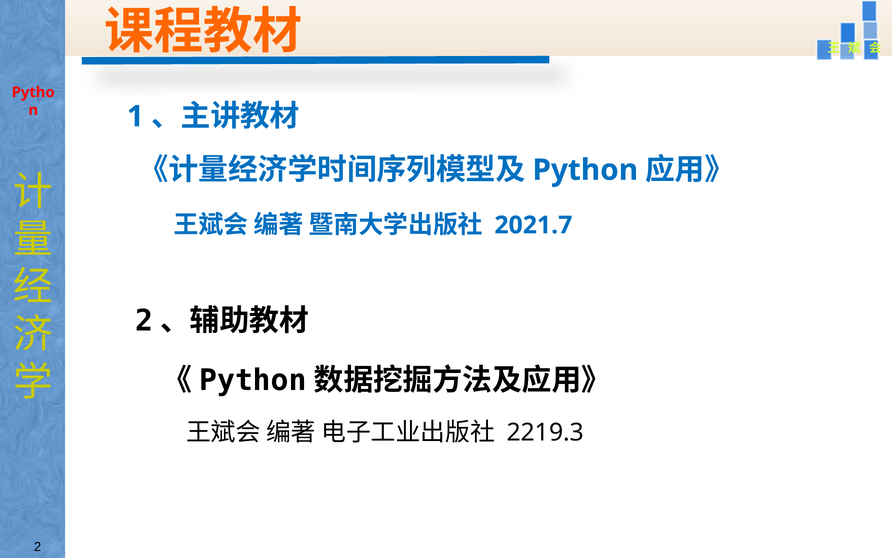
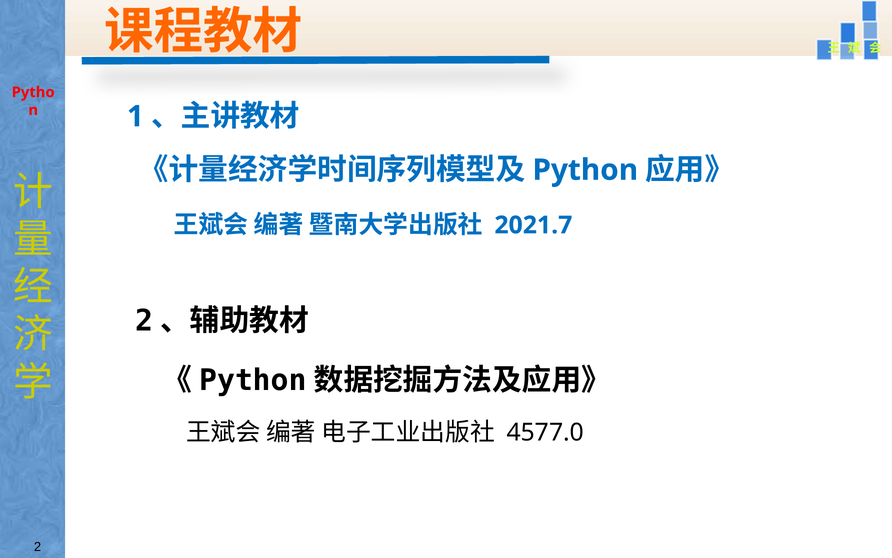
2219.3: 2219.3 -> 4577.0 (545, 433)
